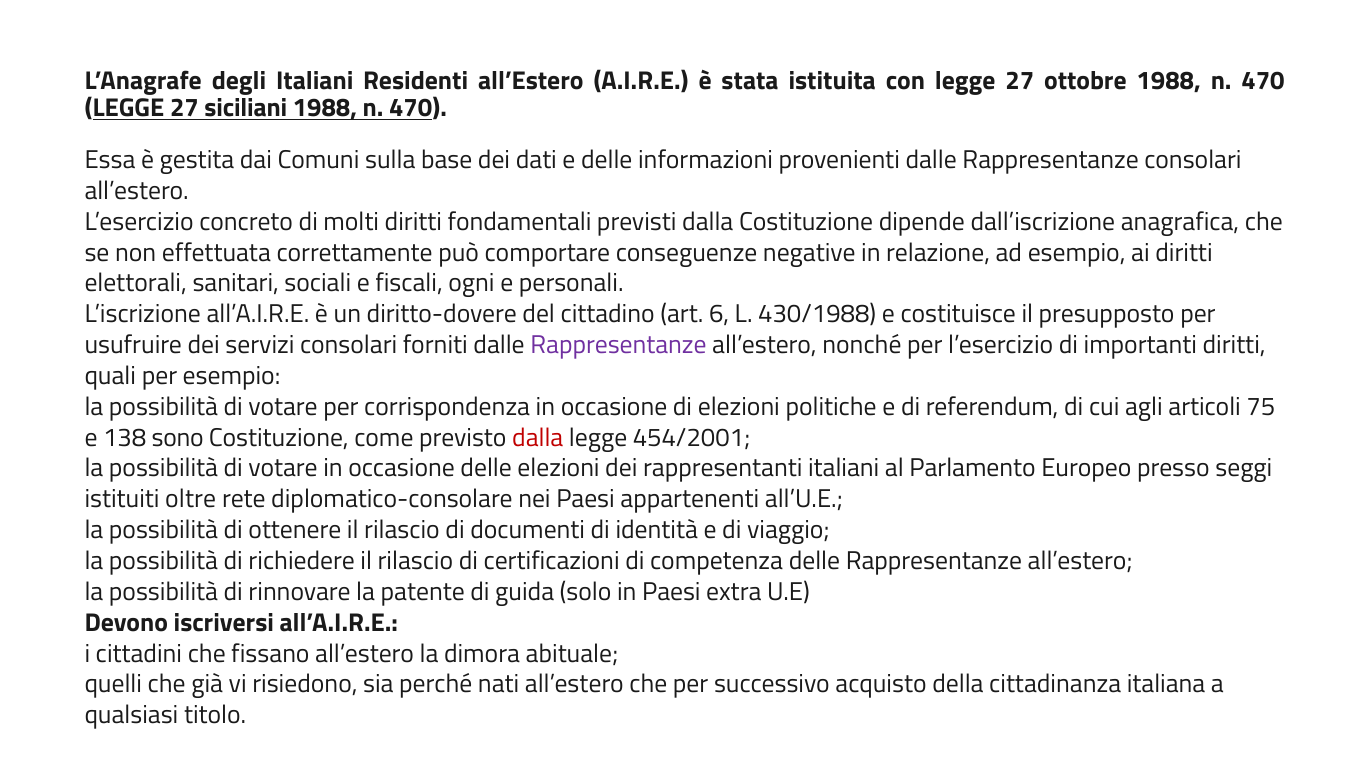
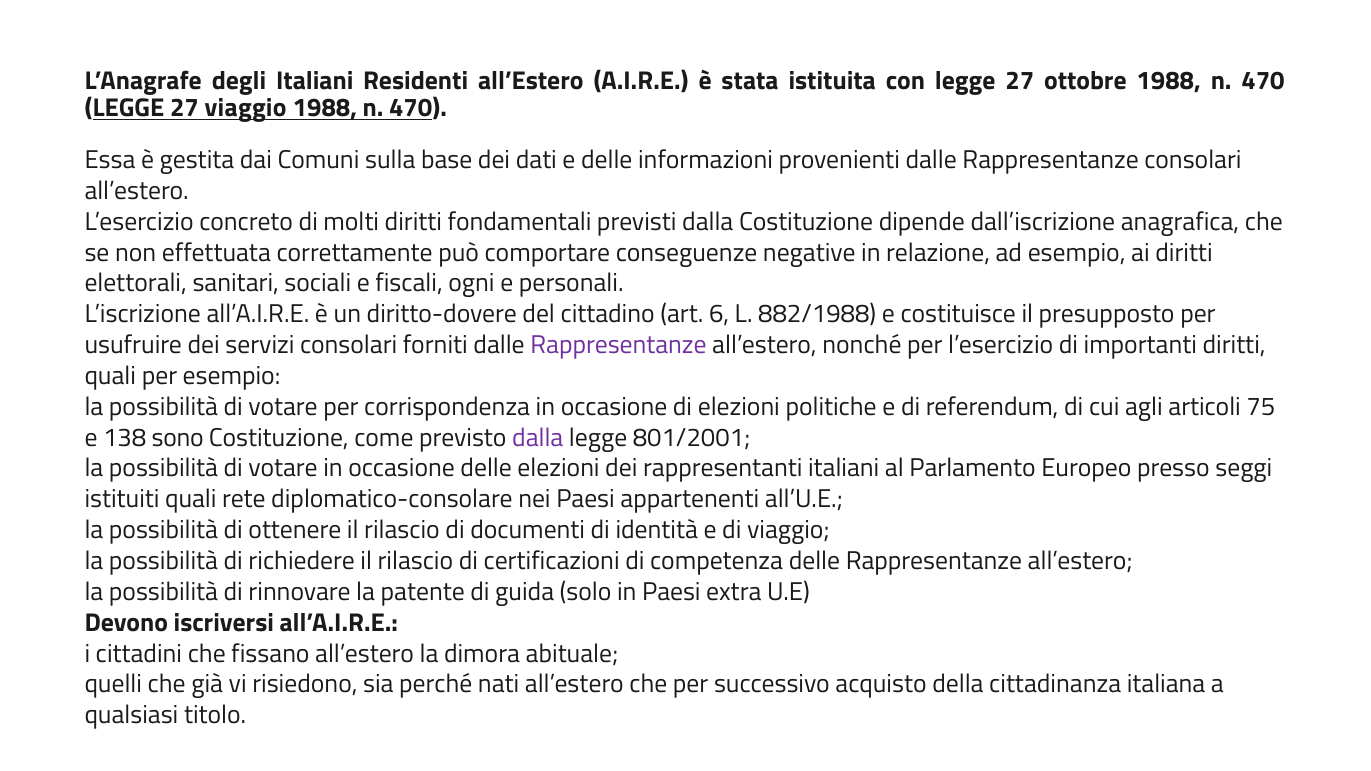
27 siciliani: siciliani -> viaggio (246, 108)
430/1988: 430/1988 -> 882/1988 (817, 314)
dalla colour: red -> purple (538, 438)
454/2001: 454/2001 -> 801/2001 (692, 438)
istituiti oltre: oltre -> quali (191, 499)
